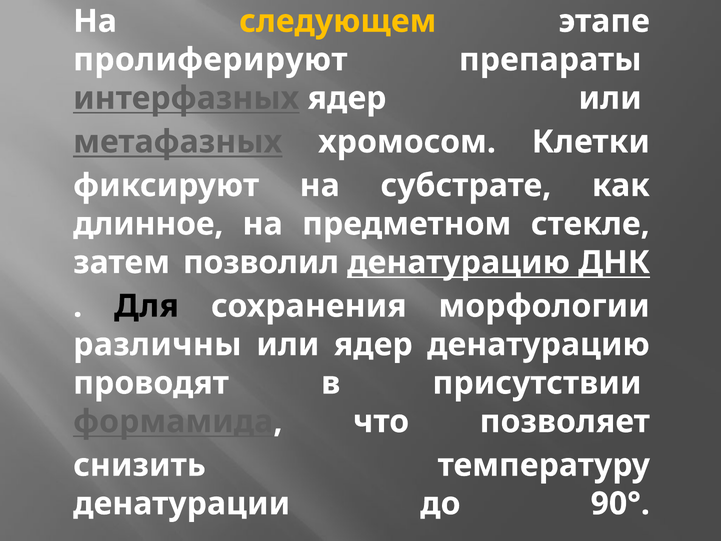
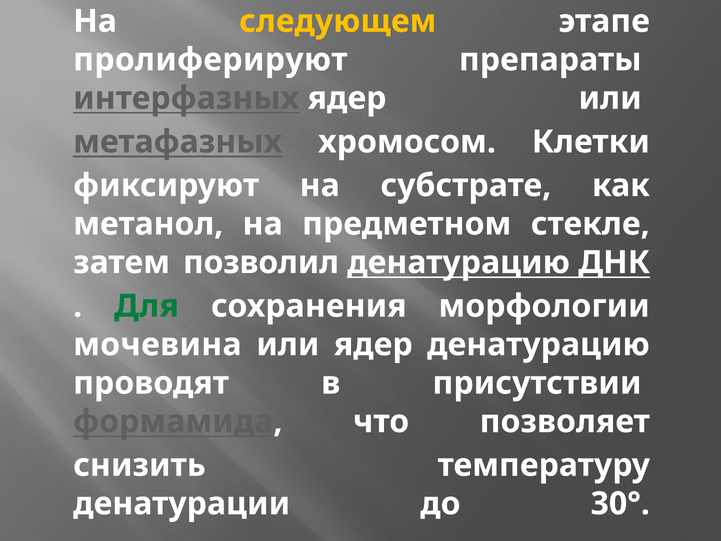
длинное: длинное -> метанол (148, 224)
Для colour: black -> green (146, 306)
различны: различны -> мочевина (157, 344)
90°: 90° -> 30° (620, 503)
